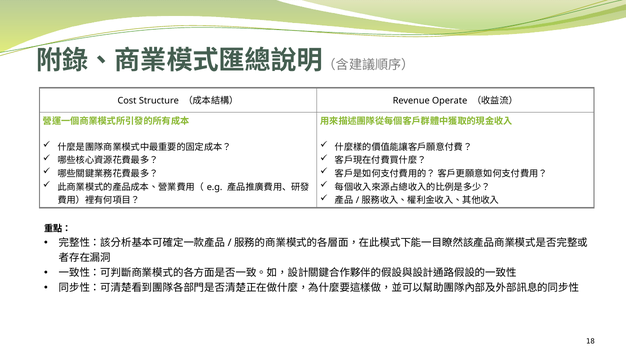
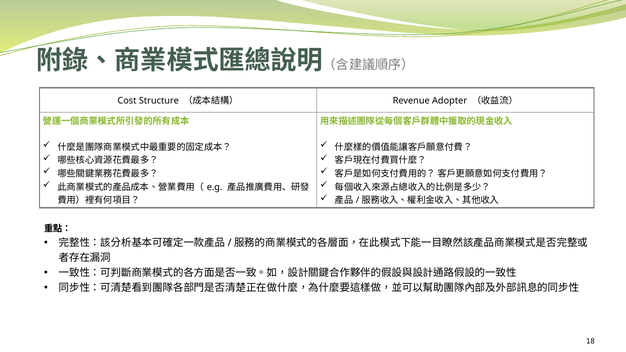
Operate: Operate -> Adopter (450, 101)
